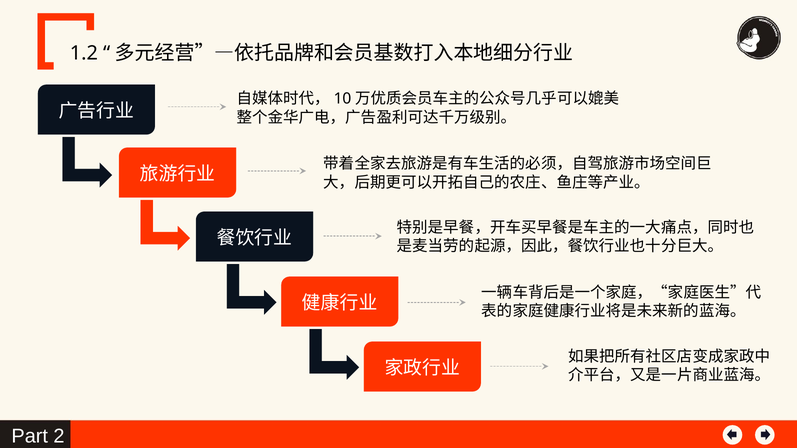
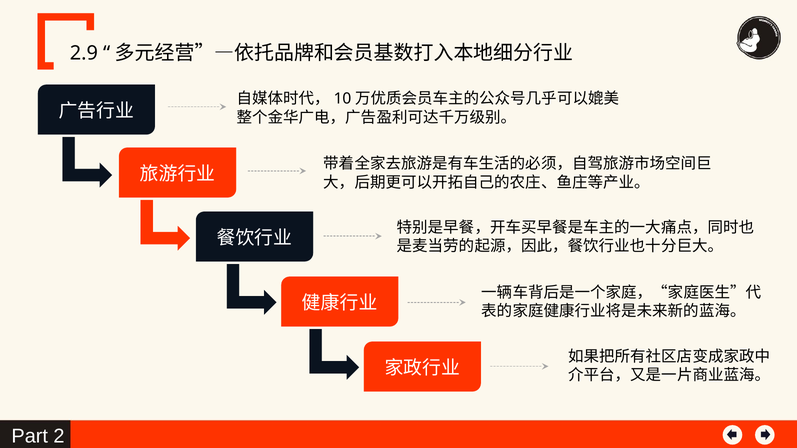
1.2: 1.2 -> 2.9 (84, 53)
